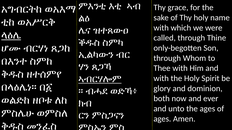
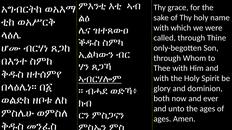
ላዕሌ underline: present -> none (11, 35)
